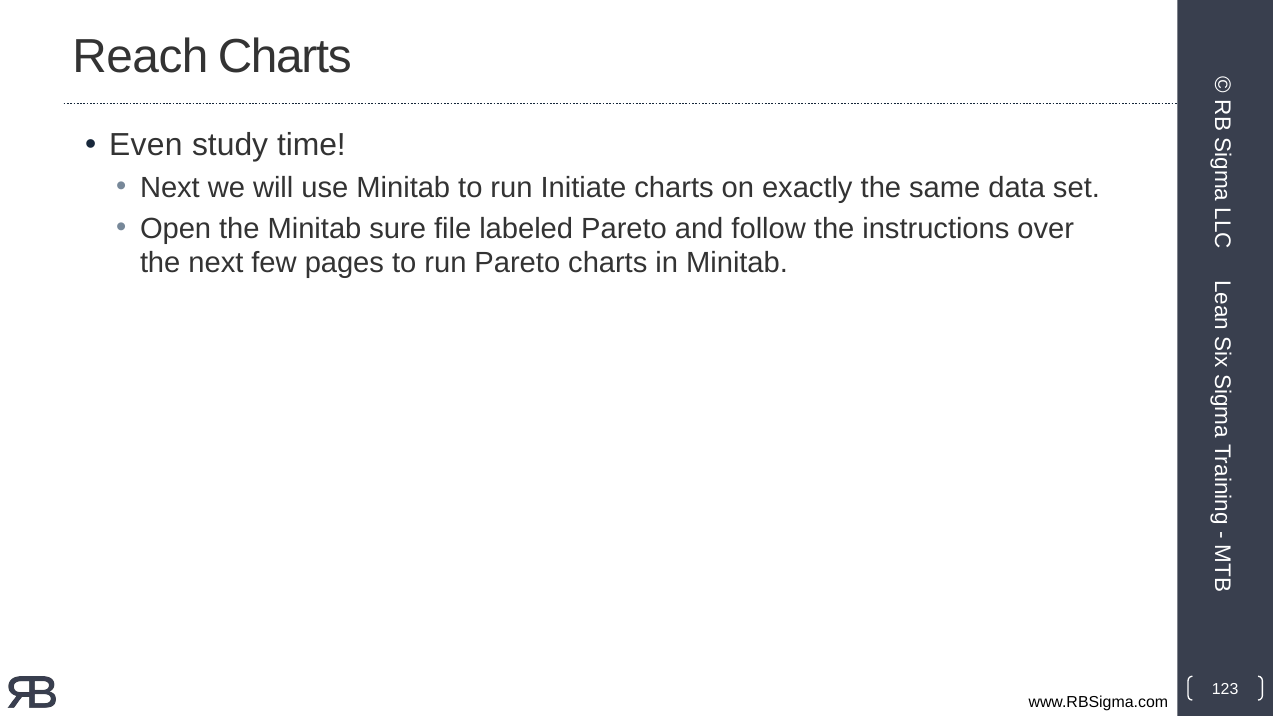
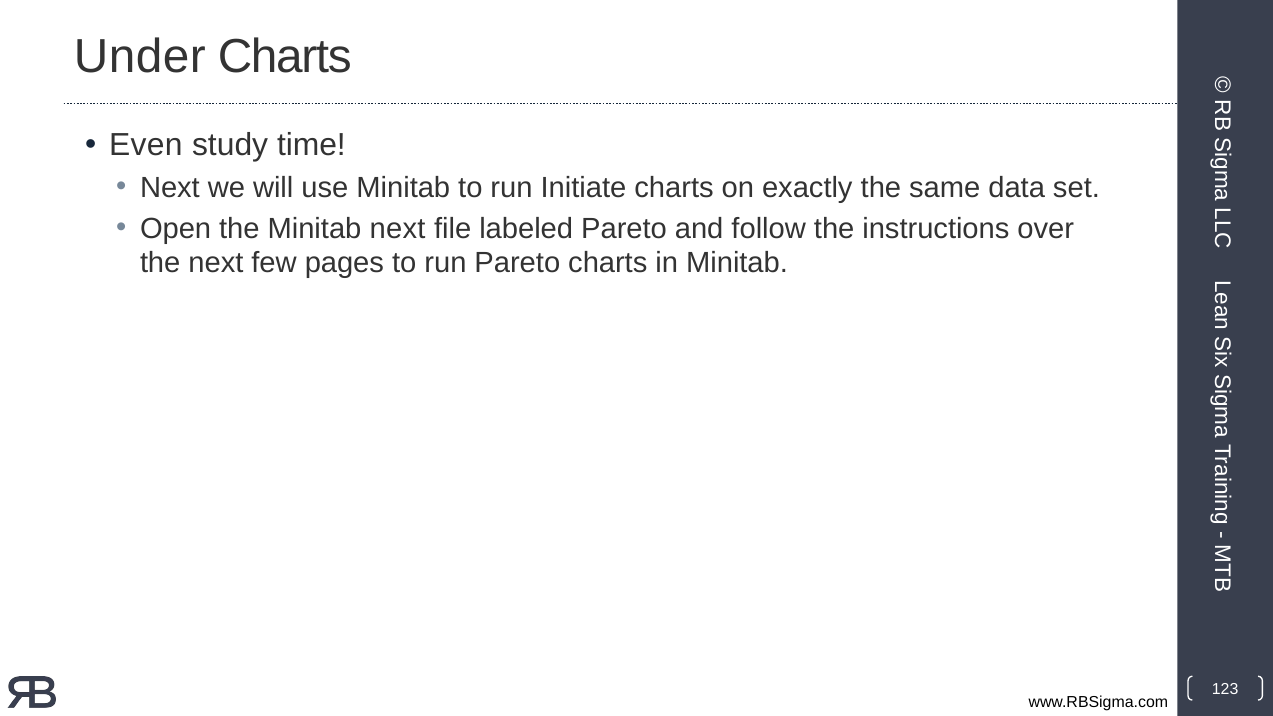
Reach: Reach -> Under (140, 57)
Minitab sure: sure -> next (398, 228)
